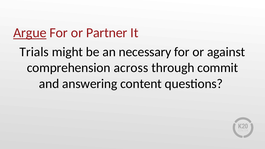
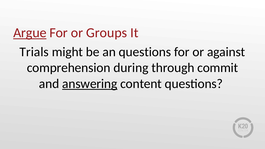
Partner: Partner -> Groups (107, 33)
an necessary: necessary -> questions (145, 52)
across: across -> during (131, 68)
answering underline: none -> present (90, 84)
